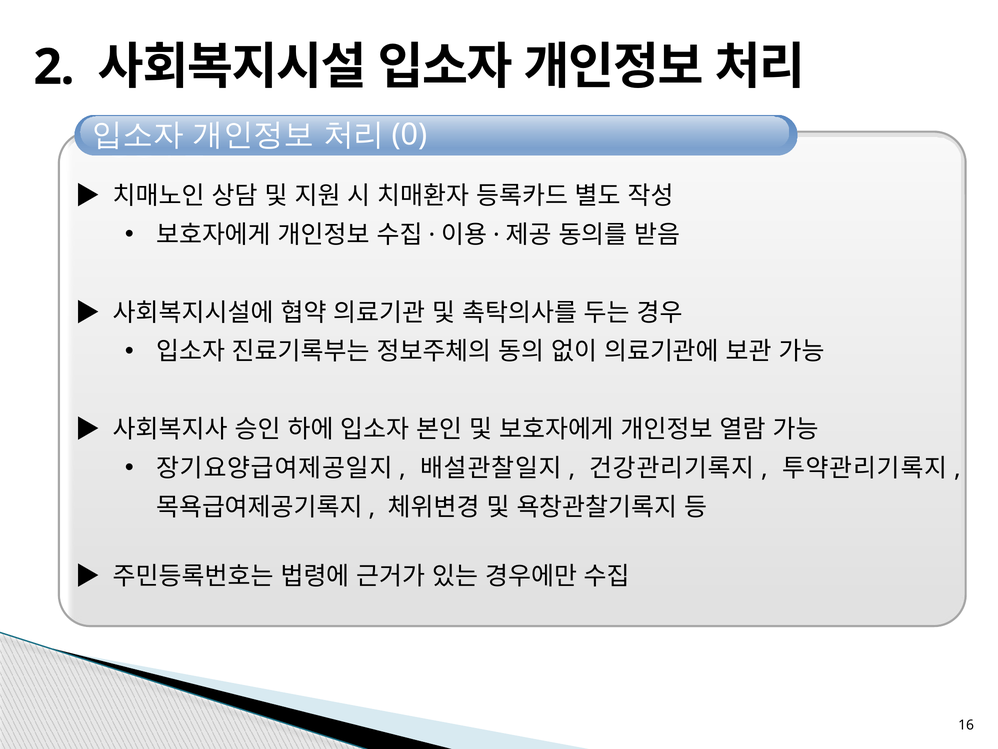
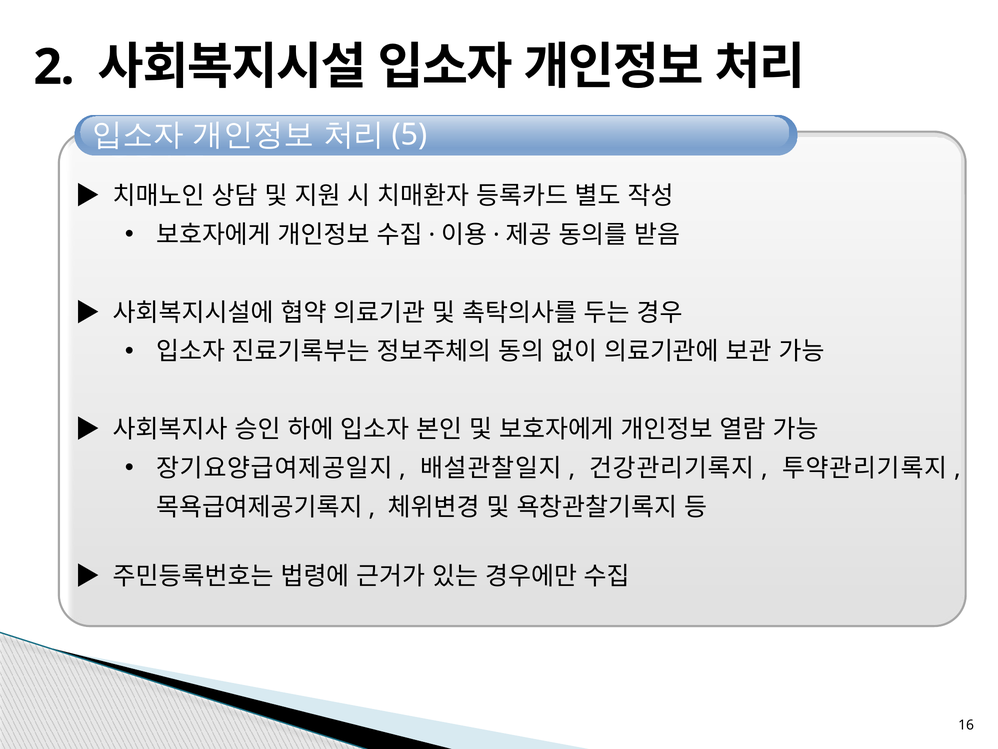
0: 0 -> 5 (410, 134)
